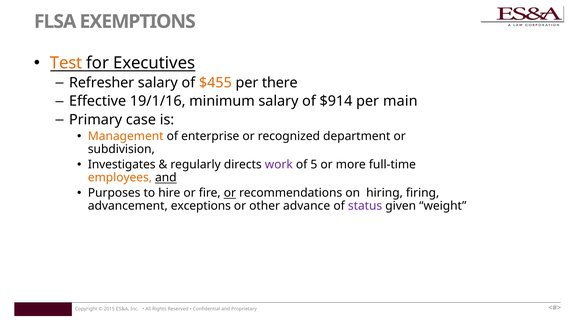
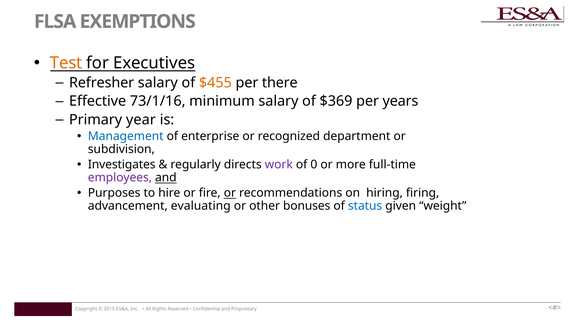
19/1/16: 19/1/16 -> 73/1/16 (158, 101)
$914: $914 -> $369 (336, 101)
main: main -> years (400, 101)
case: case -> year (141, 119)
Management colour: orange -> blue (126, 136)
5: 5 -> 0 (314, 164)
employees colour: orange -> purple (120, 177)
exceptions: exceptions -> evaluating (201, 206)
advance: advance -> bonuses (307, 206)
status colour: purple -> blue (365, 206)
